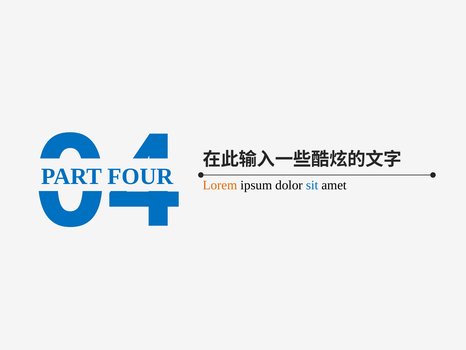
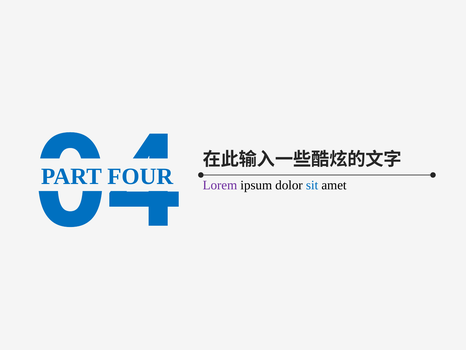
Lorem colour: orange -> purple (220, 185)
